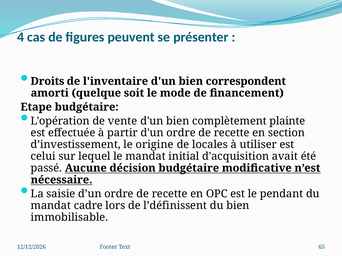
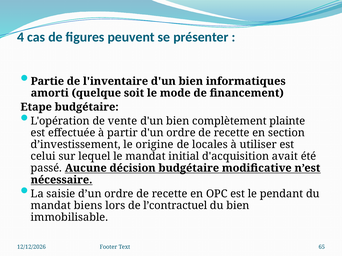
Droits: Droits -> Partie (47, 81)
correspondent: correspondent -> informatiques (246, 81)
cadre: cadre -> biens (88, 206)
l’définissent: l’définissent -> l’contractuel (175, 206)
